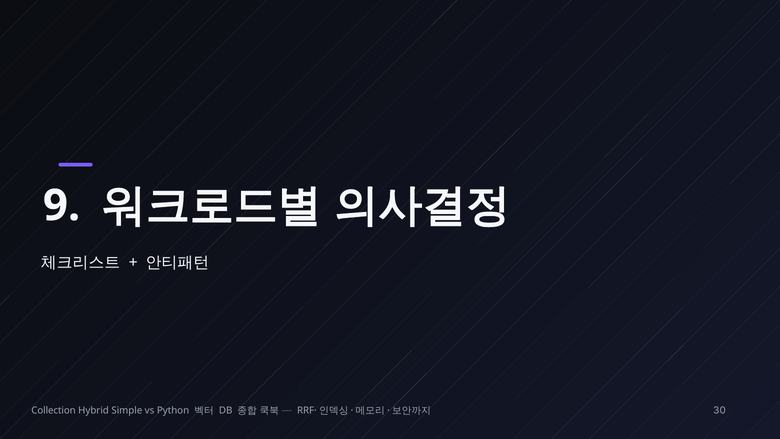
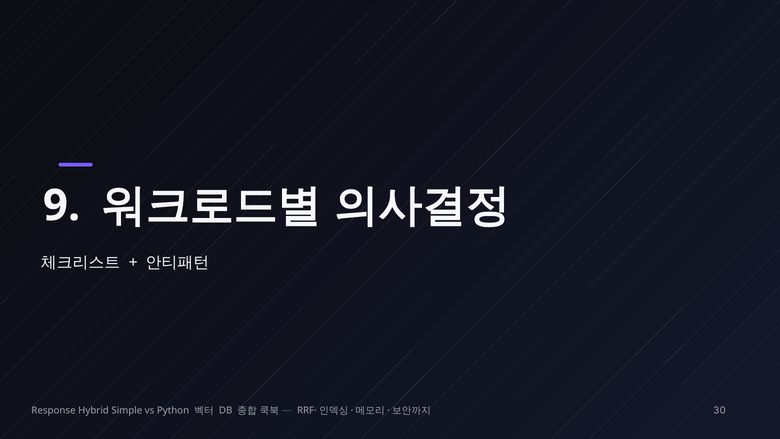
Collection: Collection -> Response (53, 410)
